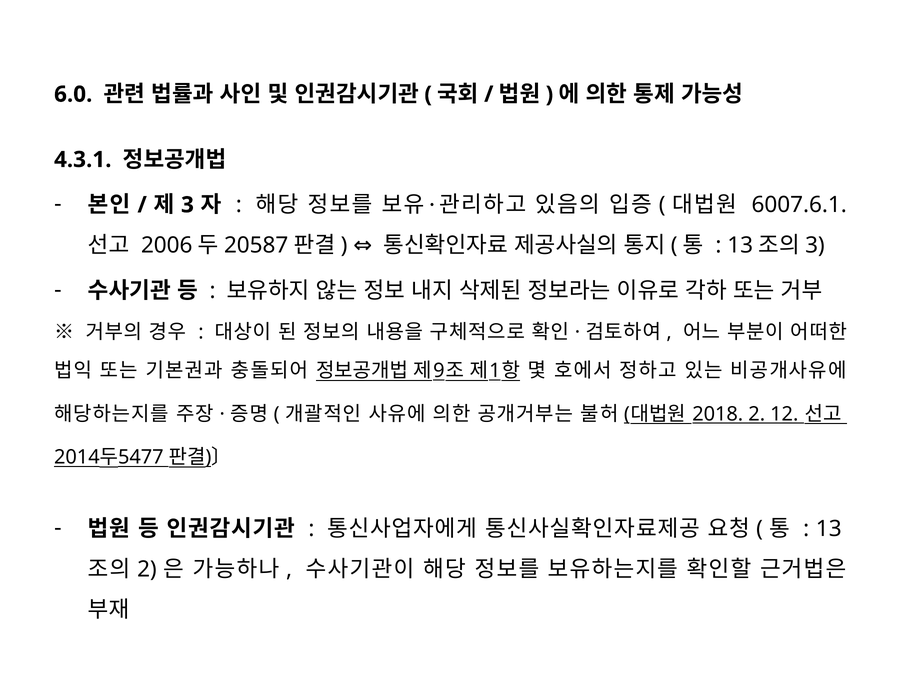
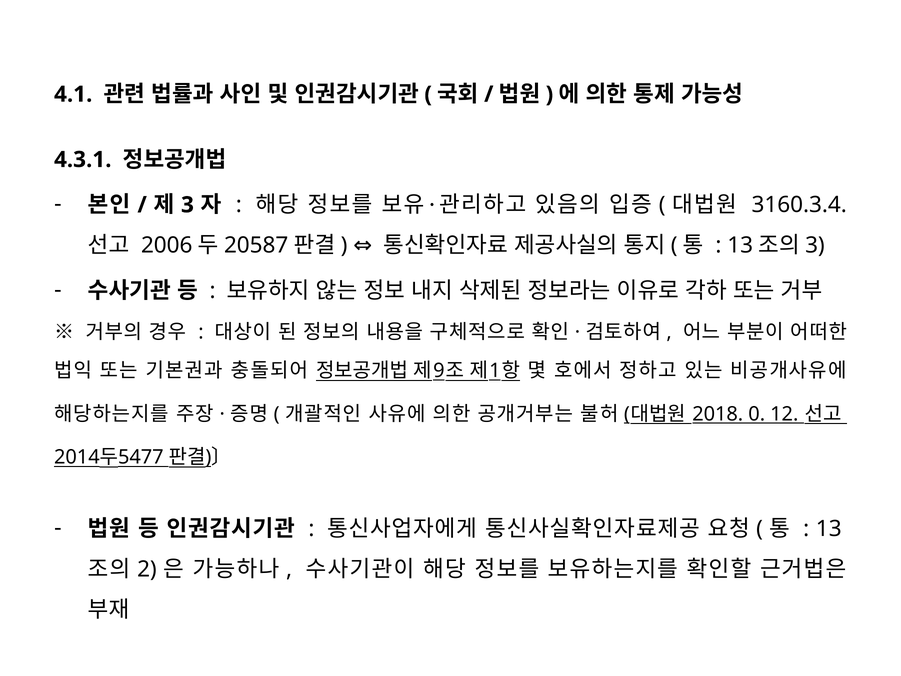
6.0: 6.0 -> 4.1 (73, 94)
6007.6.1: 6007.6.1 -> 3160.3.4 (799, 205)
2018 2: 2 -> 0 (757, 414)
